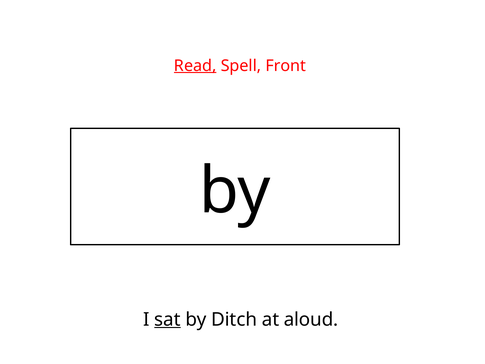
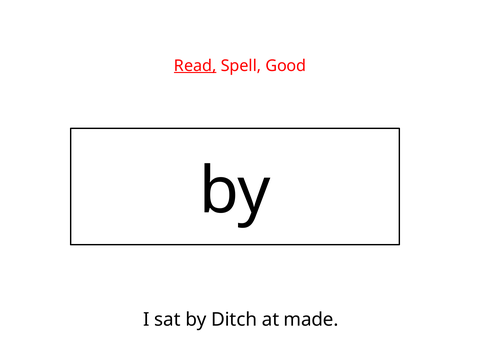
Front: Front -> Good (286, 66)
sat underline: present -> none (167, 319)
aloud: aloud -> made (311, 319)
